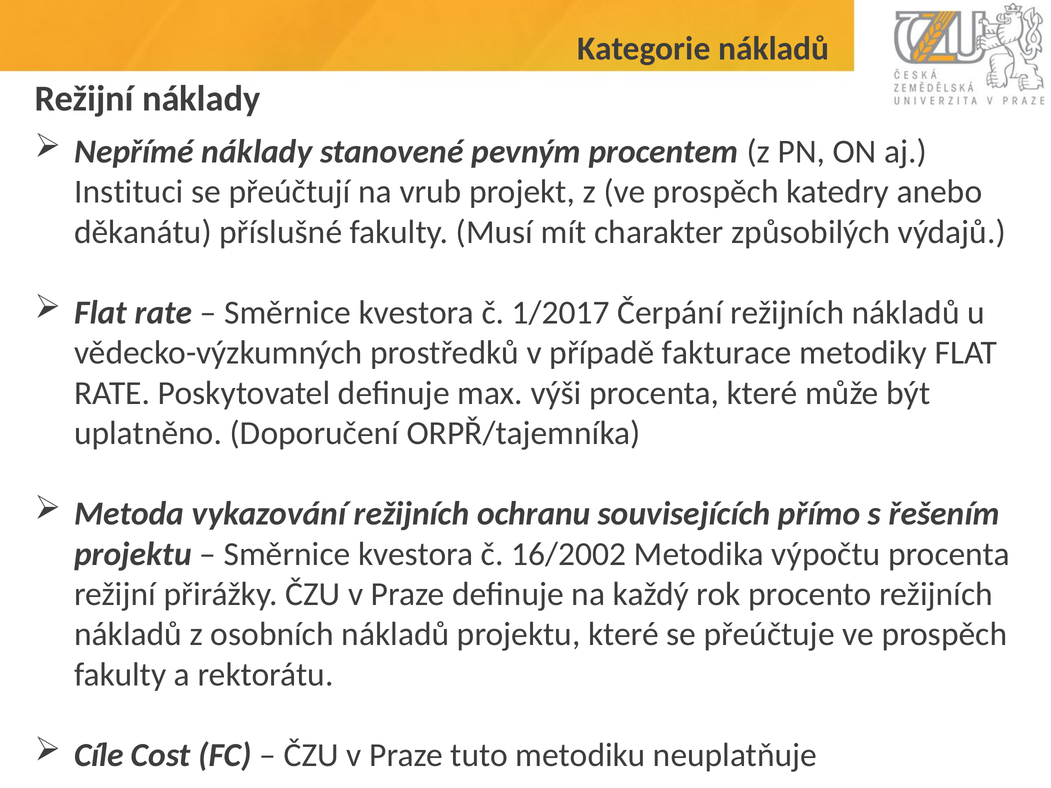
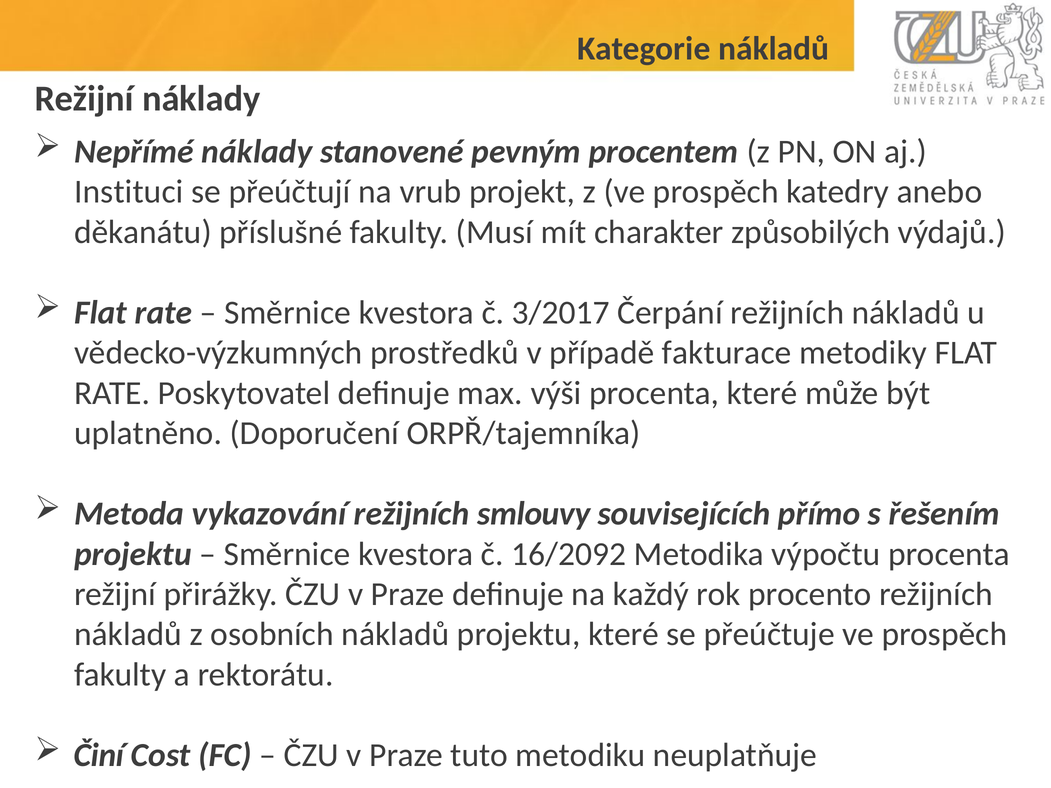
1/2017: 1/2017 -> 3/2017 (561, 313)
ochranu: ochranu -> smlouvy (534, 514)
16/2002: 16/2002 -> 16/2092 (569, 554)
Cíle: Cíle -> Činí (99, 755)
